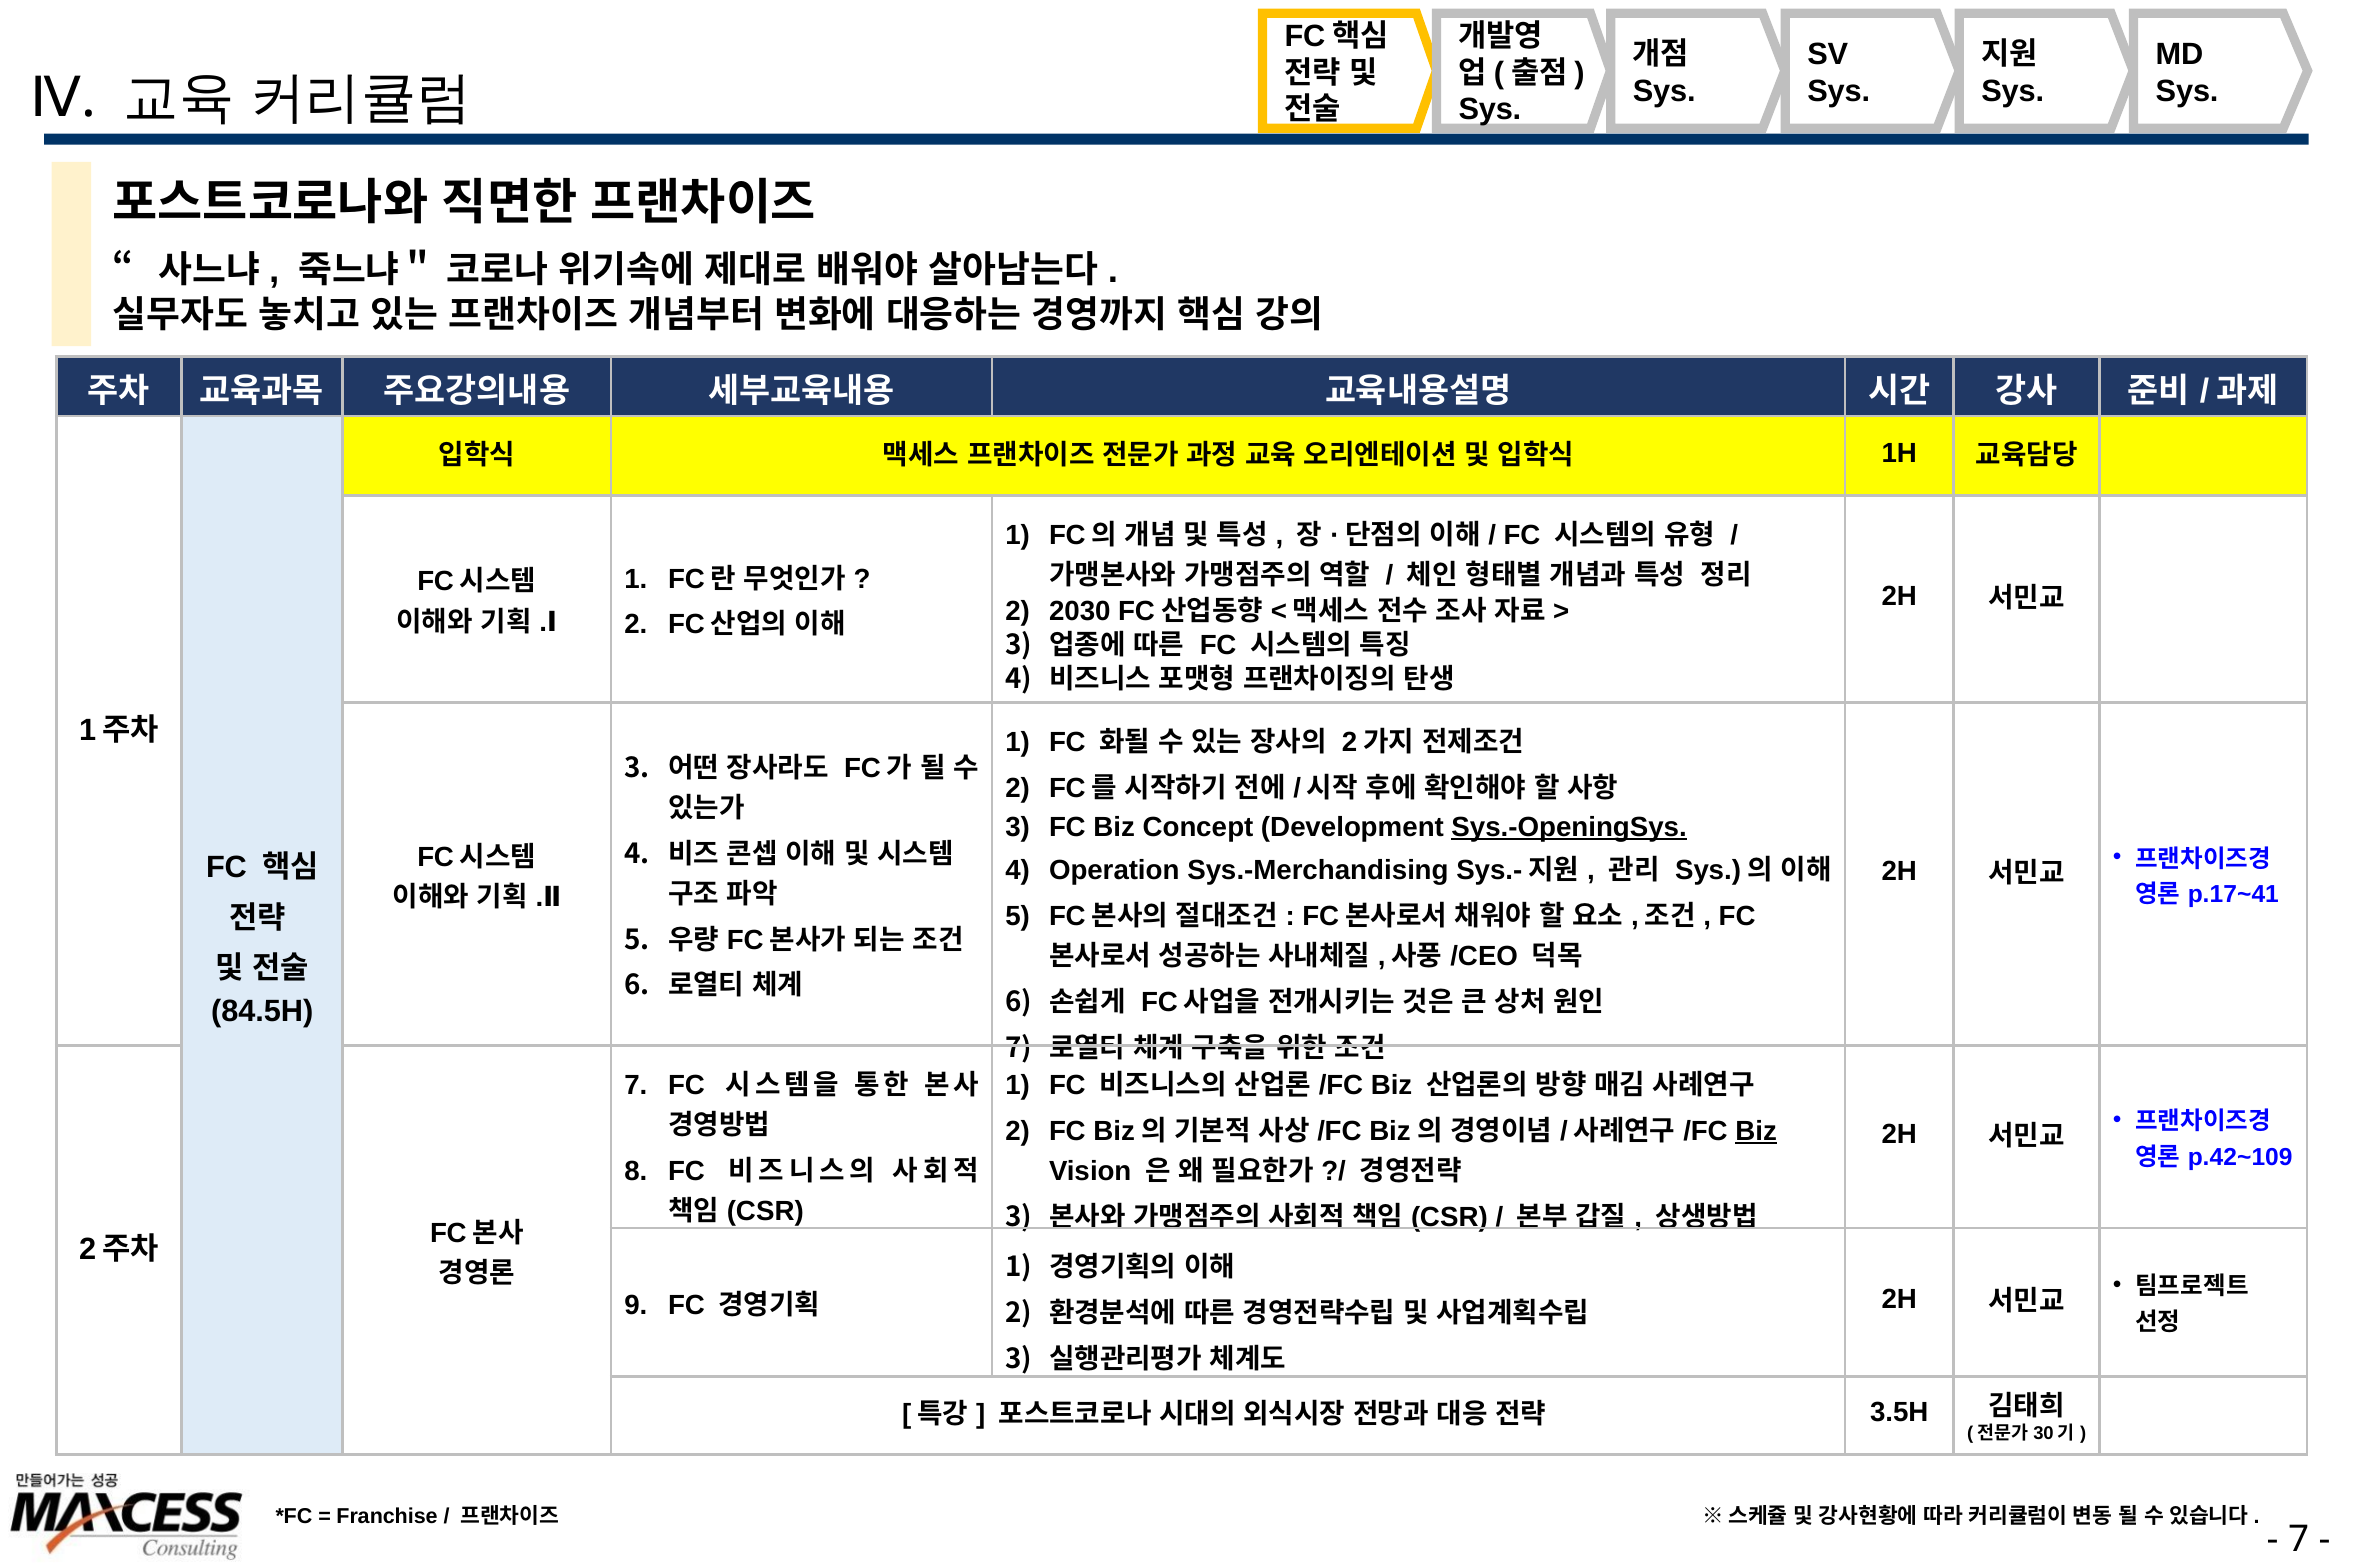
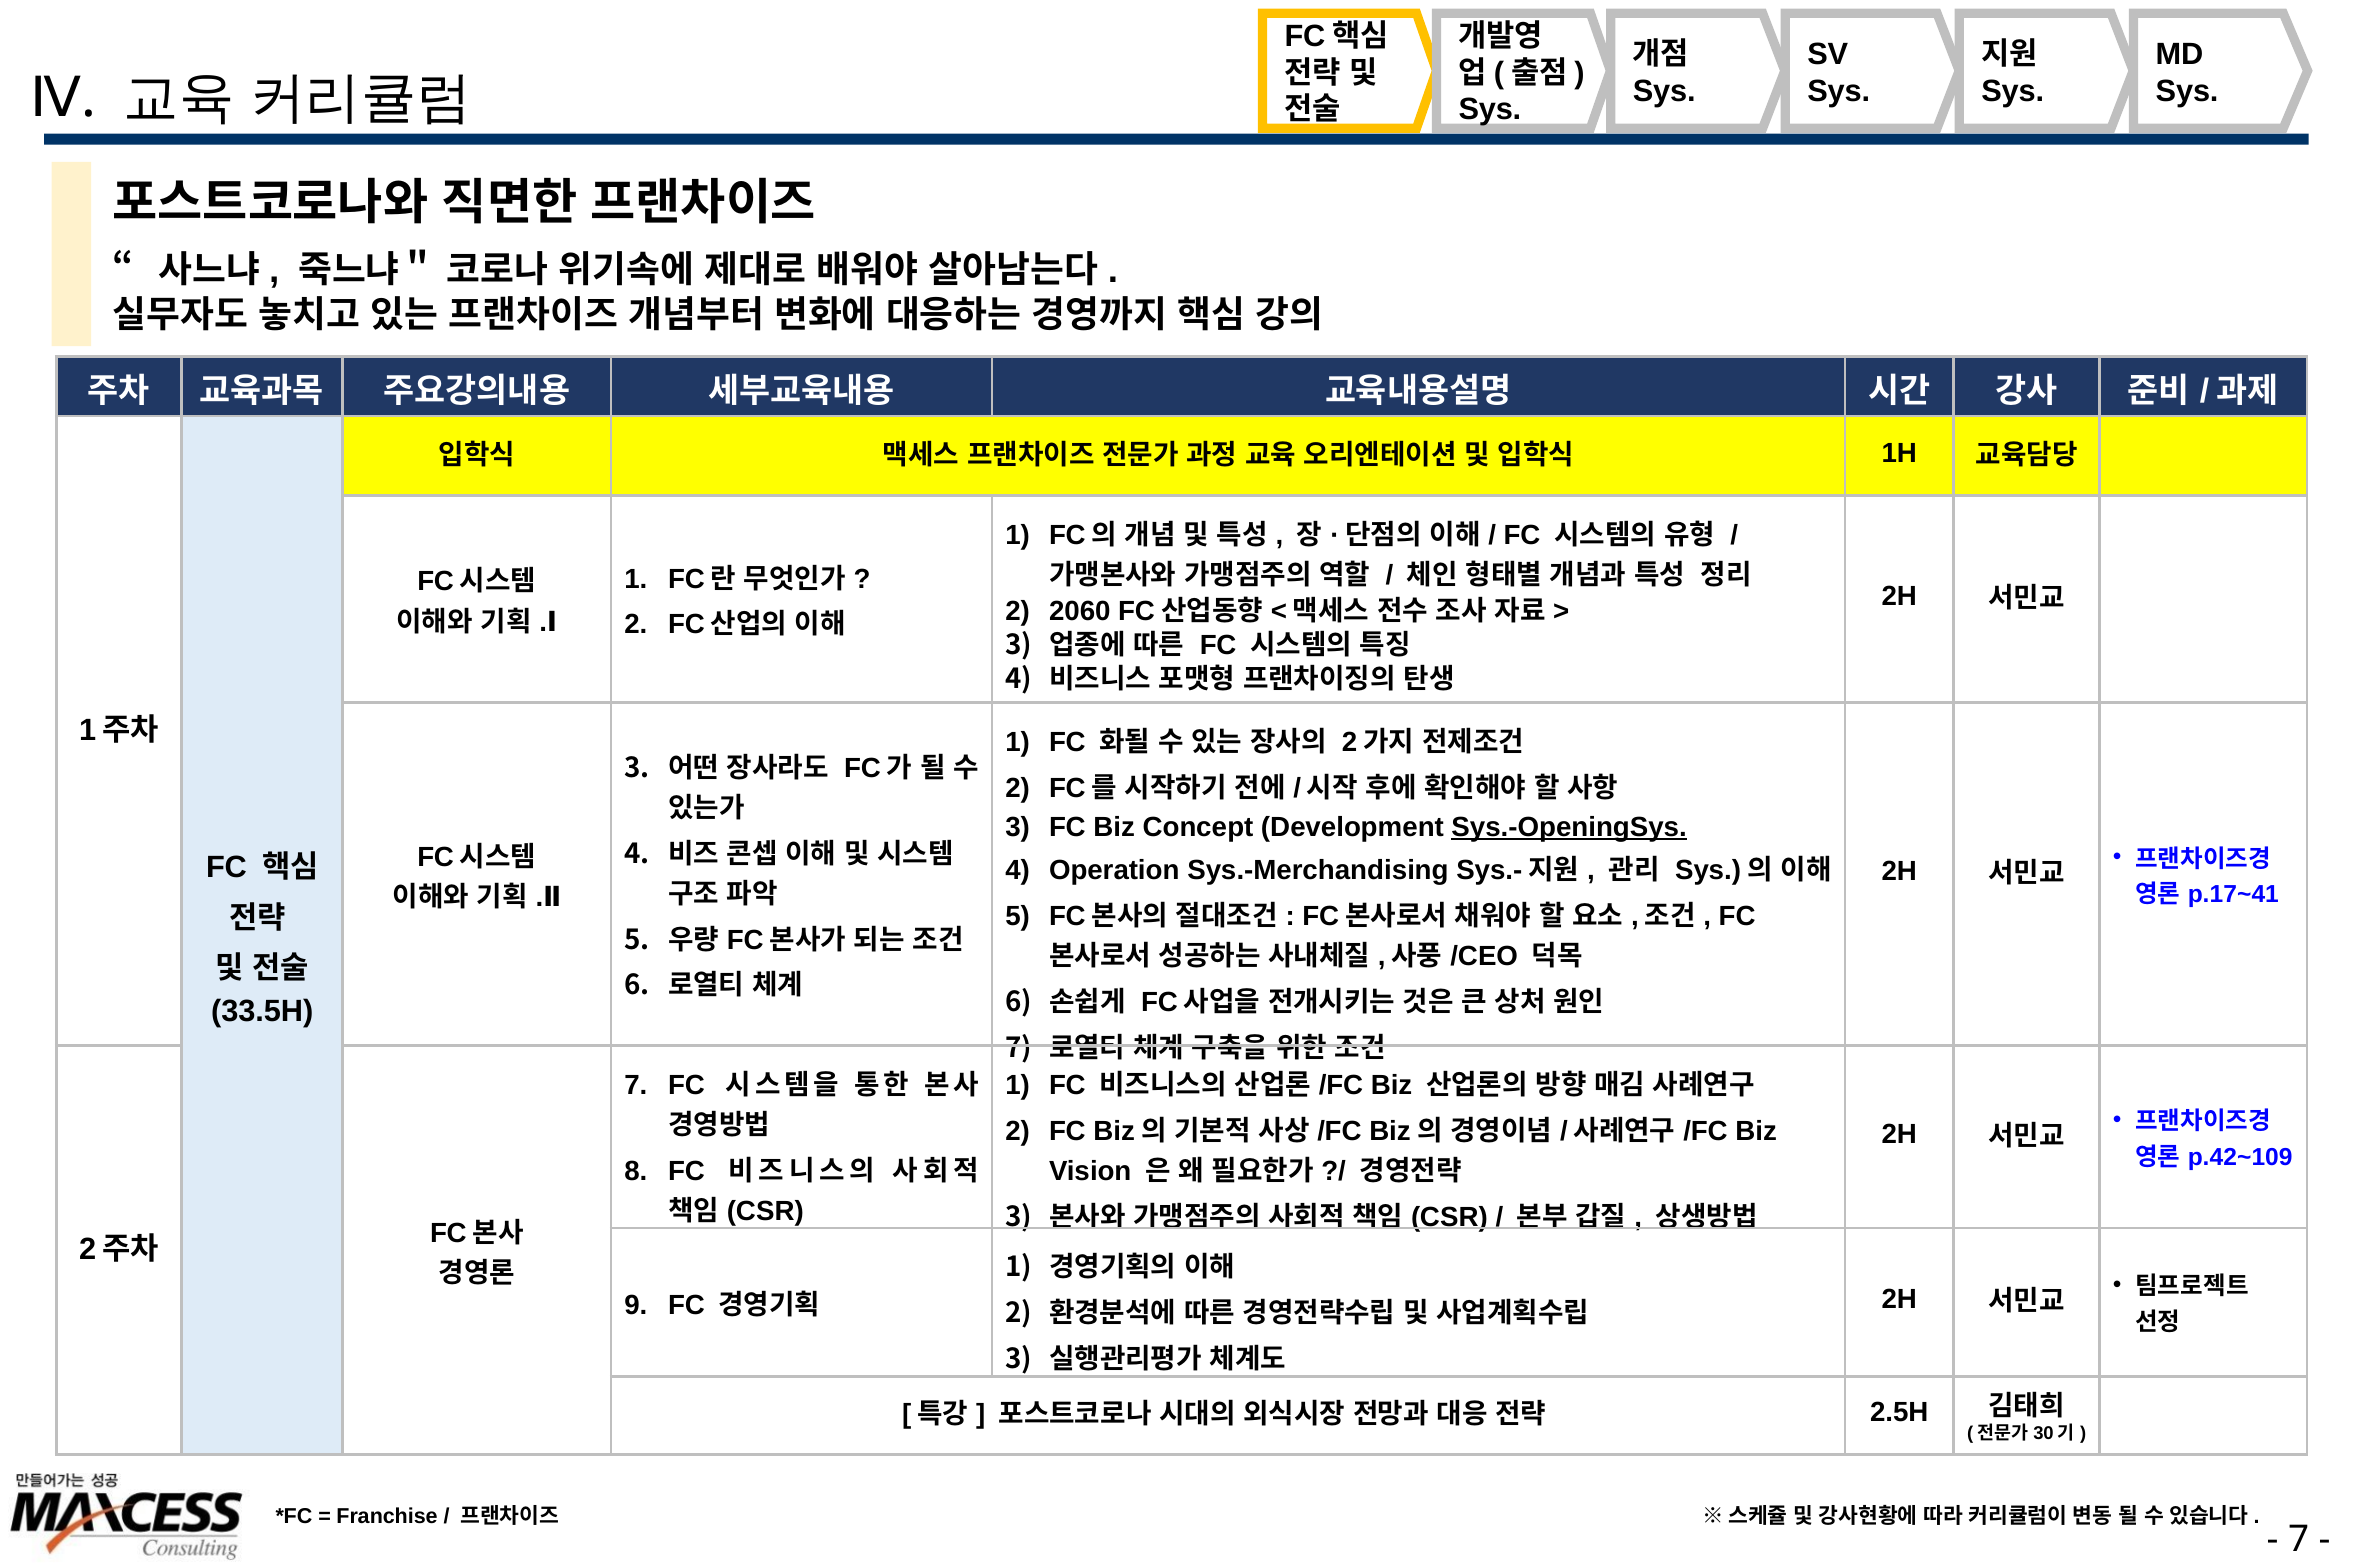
2030: 2030 -> 2060 (1080, 612)
84.5H: 84.5H -> 33.5H (262, 1011)
Biz underline: present -> none (1756, 1131)
3.5H: 3.5H -> 2.5H (1899, 1413)
